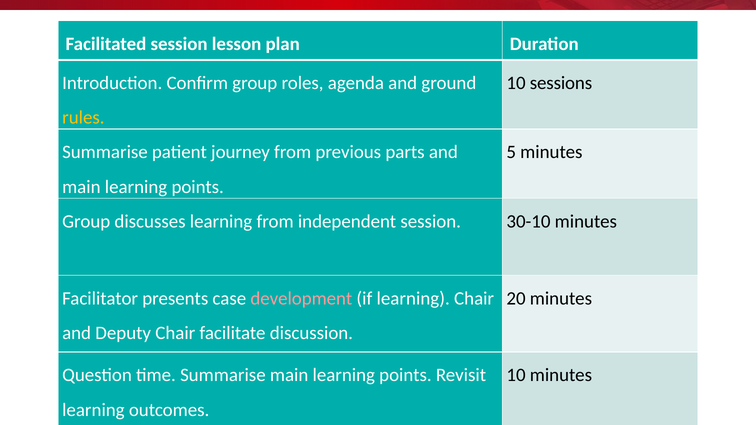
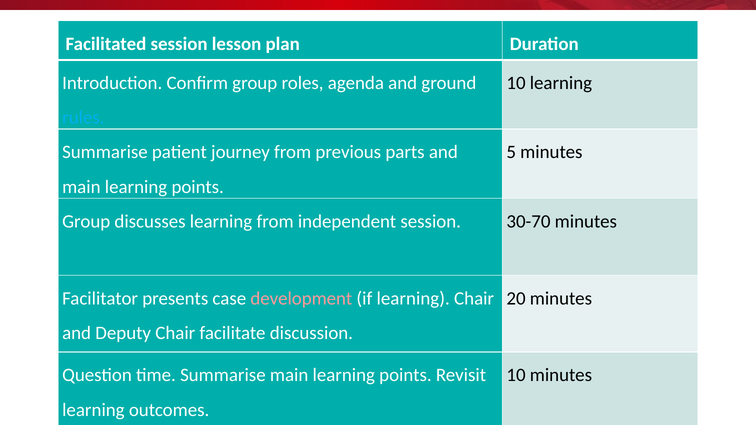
10 sessions: sessions -> learning (561, 83)
rules colour: yellow -> light blue (83, 118)
30-10: 30-10 -> 30-70 (528, 222)
